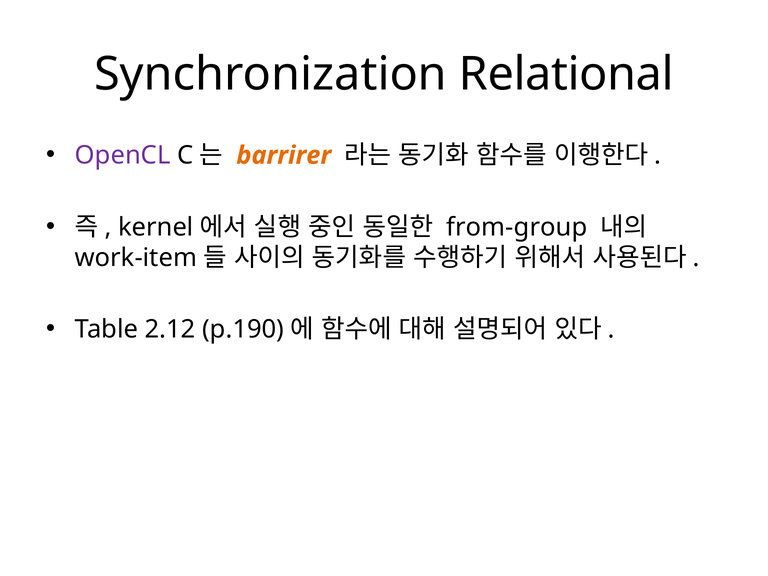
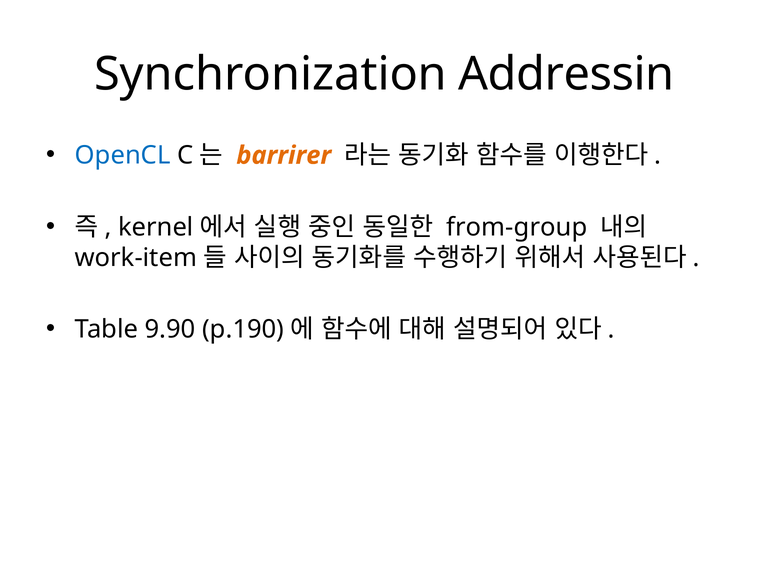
Relational: Relational -> Addressin (566, 74)
OpenCL colour: purple -> blue (123, 155)
2.12: 2.12 -> 9.90 (170, 329)
